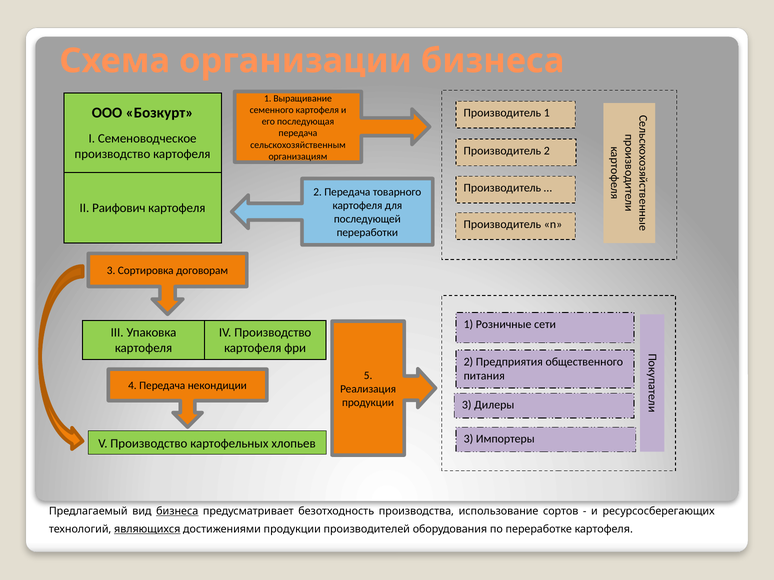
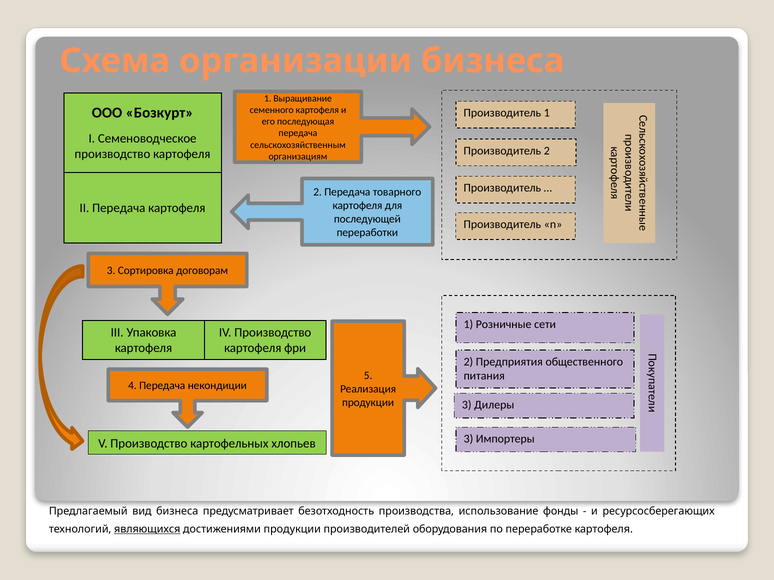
II Раифович: Раифович -> Передача (119, 208)
бизнеса underline: present -> none (177, 511)
сортов: сортов -> фонды (561, 511)
